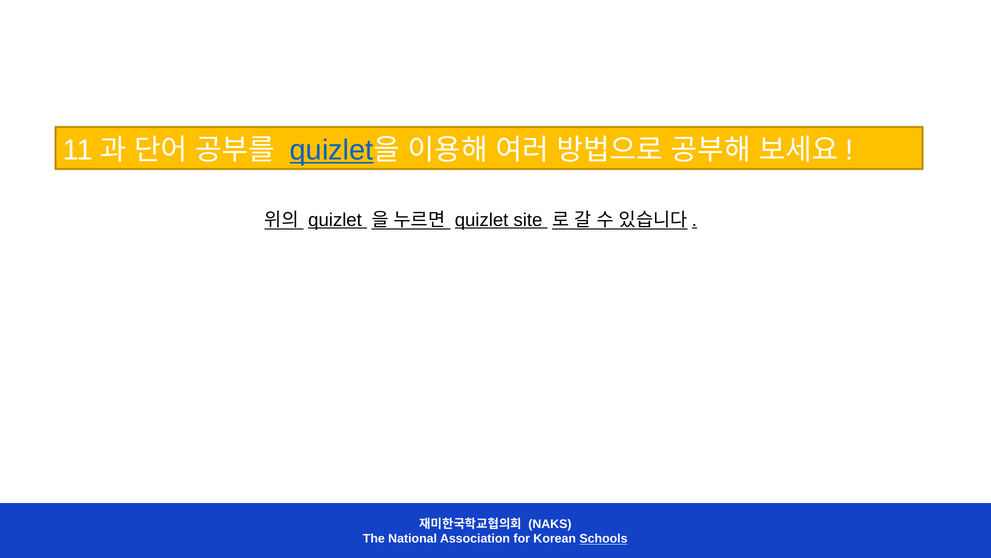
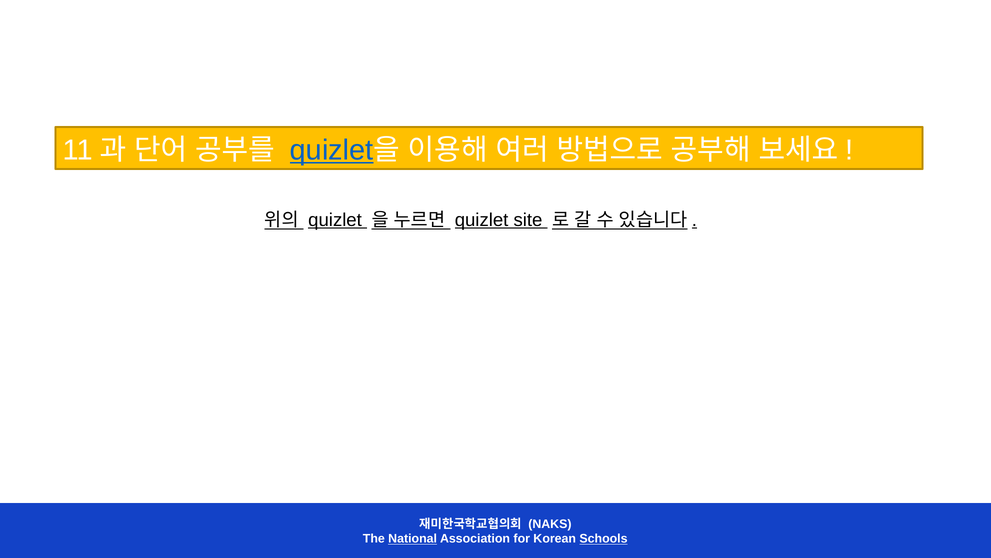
National underline: none -> present (413, 538)
